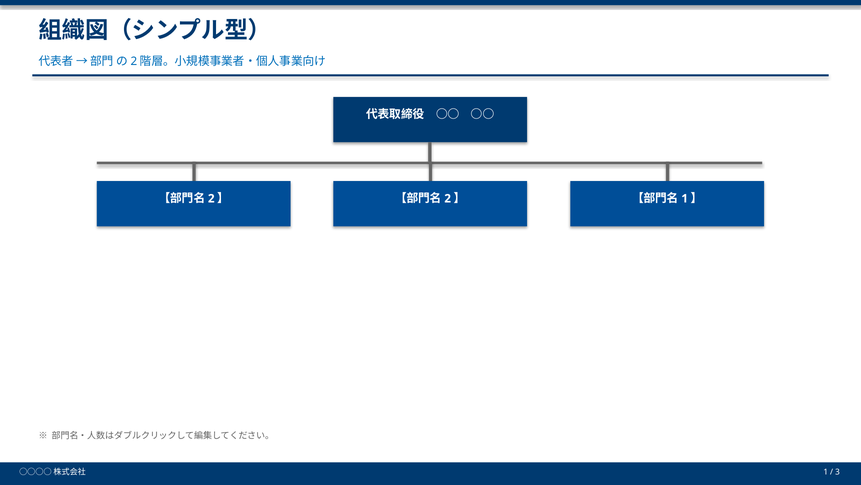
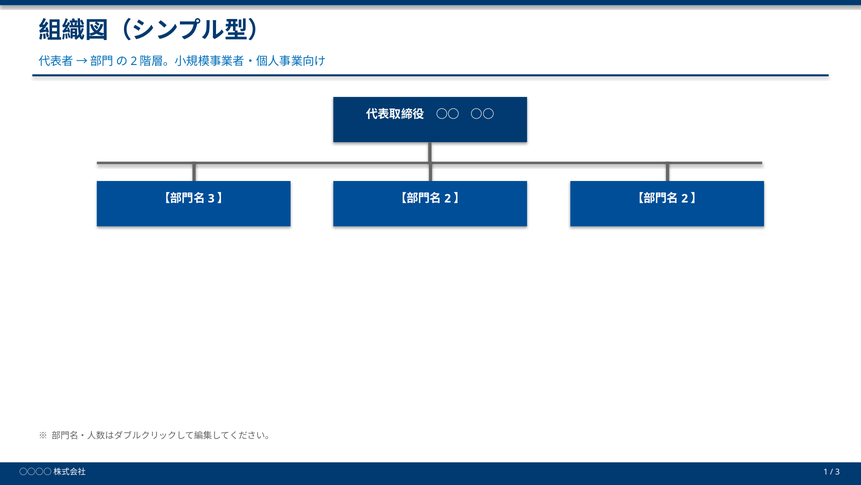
2: 2 -> 3 (211, 198)
1: 1 -> 2 (685, 198)
